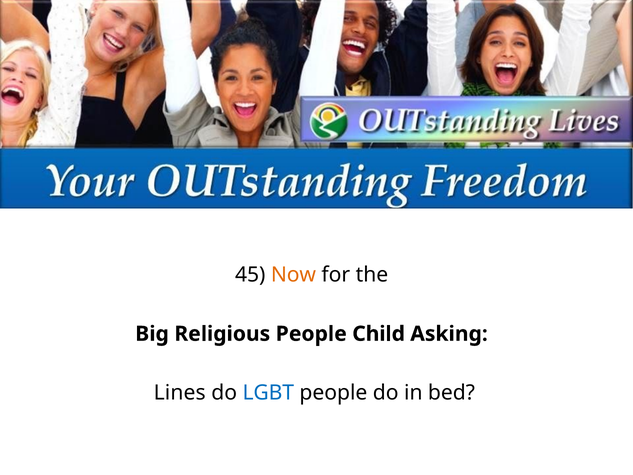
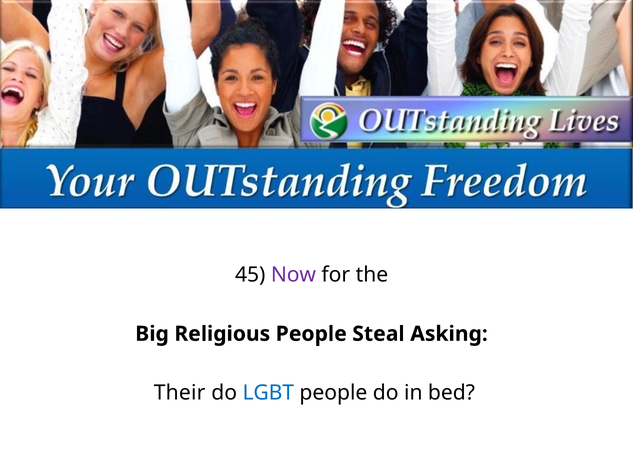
Now colour: orange -> purple (294, 275)
Child: Child -> Steal (379, 334)
Lines: Lines -> Their (180, 393)
